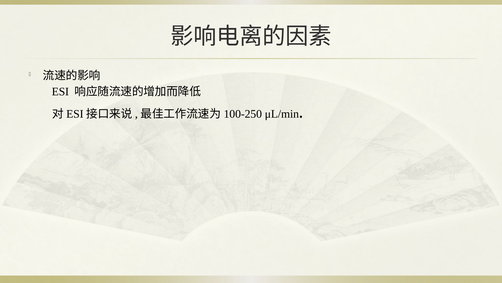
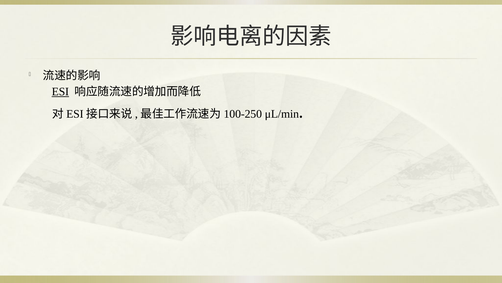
ESI underline: none -> present (60, 92)
